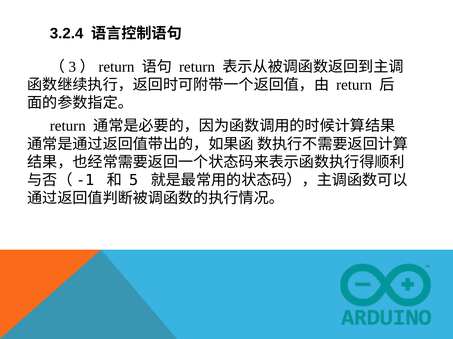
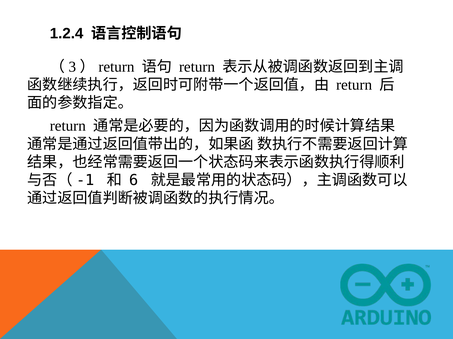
3.2.4: 3.2.4 -> 1.2.4 (67, 34)
5: 5 -> 6 (134, 181)
